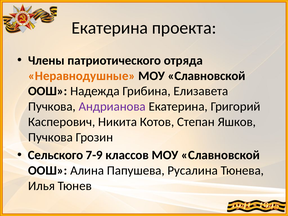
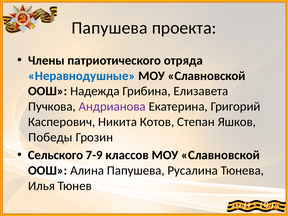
Екатерина: Екатерина -> Папушева (110, 28)
Неравнодушные colour: orange -> blue (82, 76)
Пучкова: Пучкова -> Победы (50, 137)
